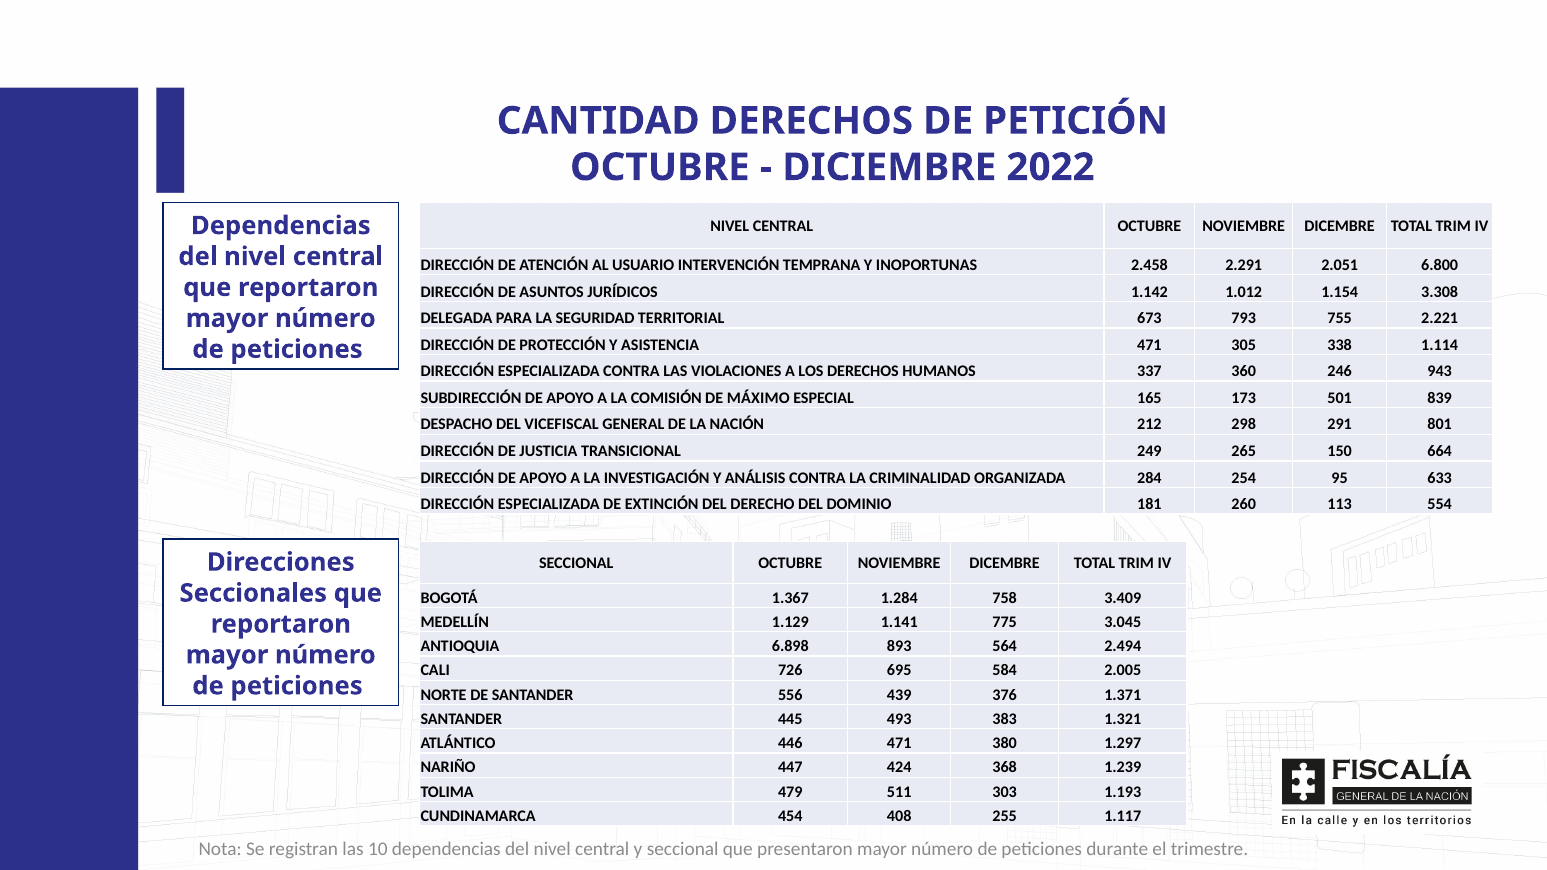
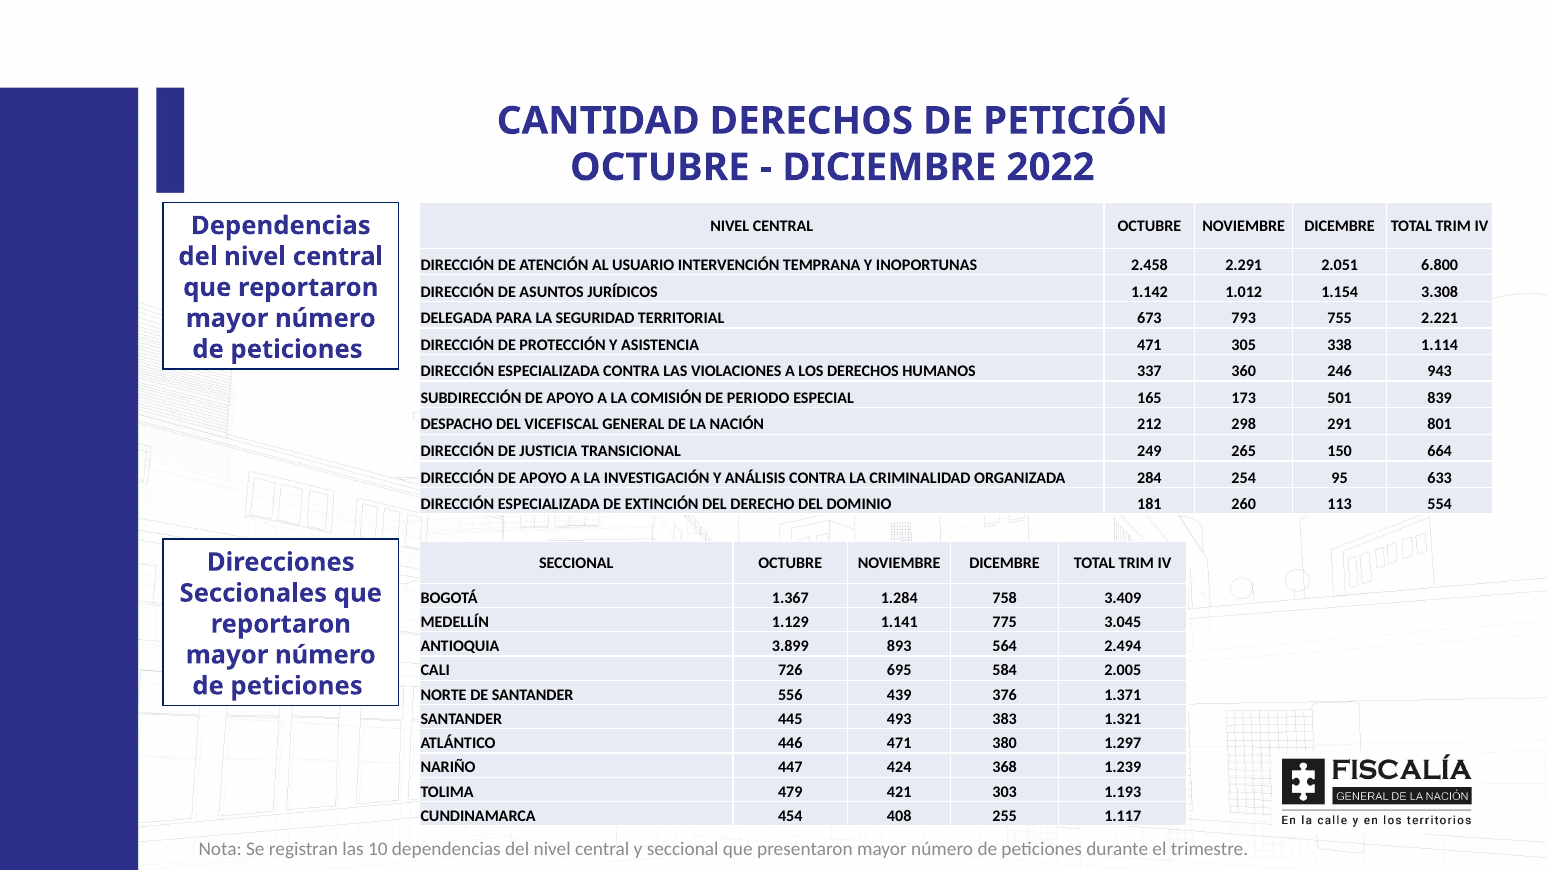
MÁXIMO: MÁXIMO -> PERIODO (758, 398)
6.898: 6.898 -> 3.899 (790, 646)
511: 511 -> 421 (899, 792)
